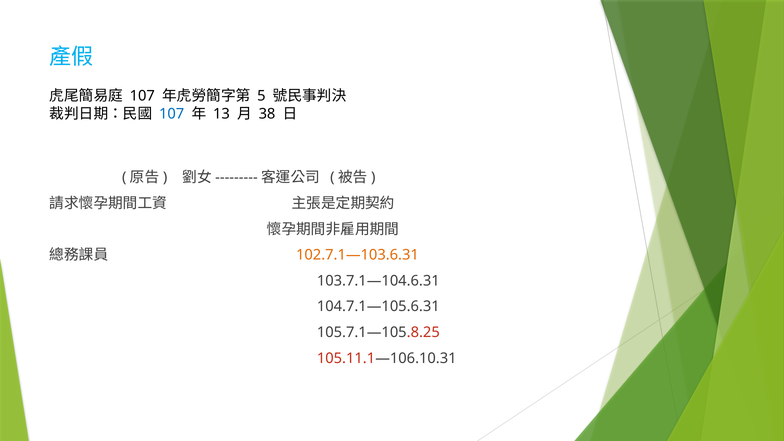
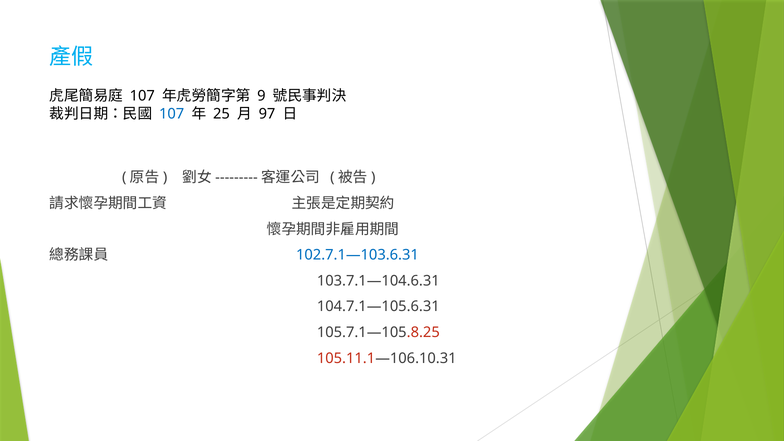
5: 5 -> 9 (261, 96)
13: 13 -> 25 (221, 114)
38: 38 -> 97 (267, 114)
102.7.1—103.6.31 colour: orange -> blue (357, 255)
